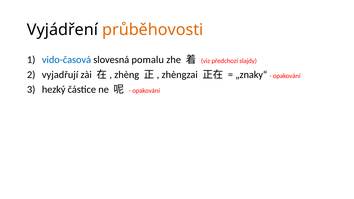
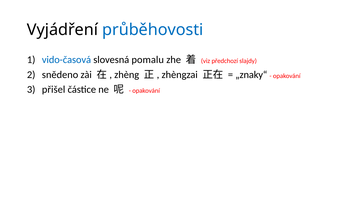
průběhovosti colour: orange -> blue (153, 30)
vyjadřují: vyjadřují -> snědeno (60, 75)
hezký: hezký -> přišel (54, 90)
